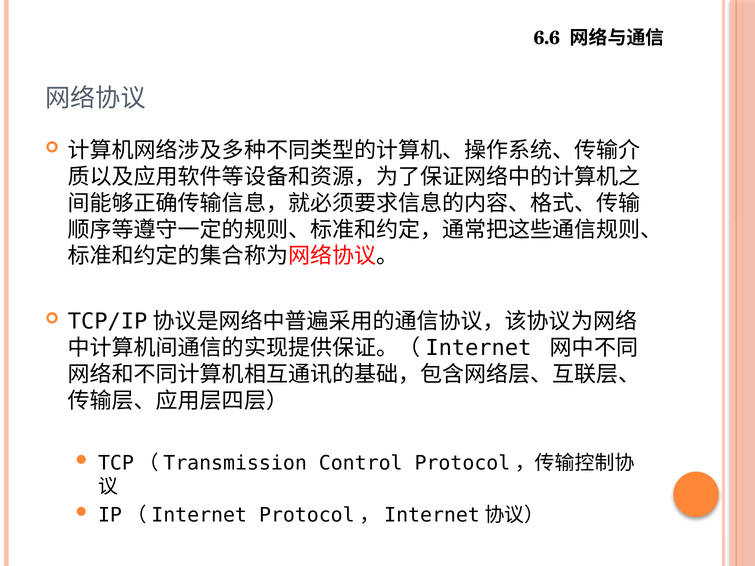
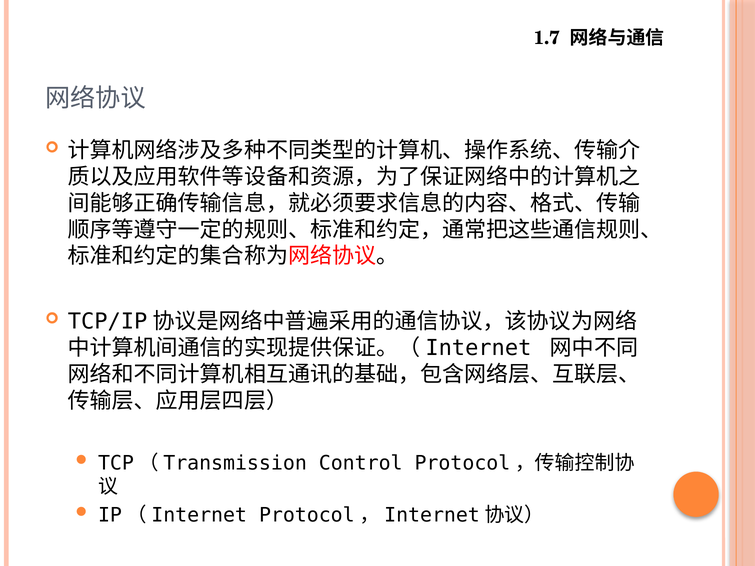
6.6: 6.6 -> 1.7 (547, 38)
